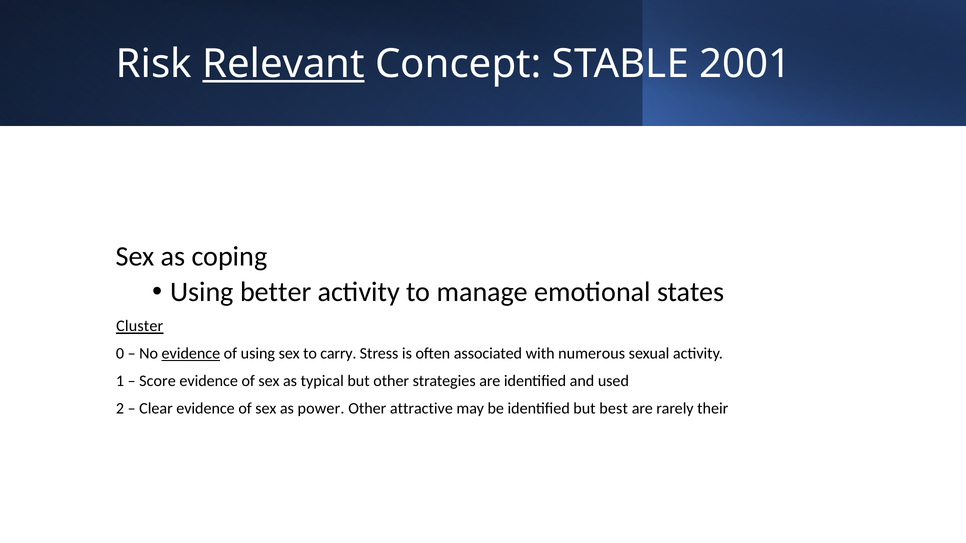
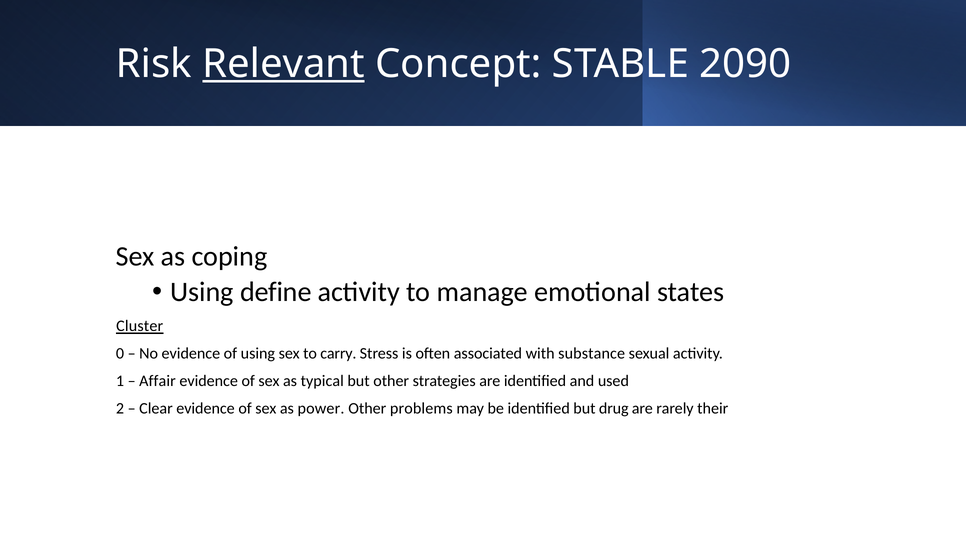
2001: 2001 -> 2090 (745, 64)
better: better -> define (276, 292)
evidence underline: present -> none (191, 354)
numerous: numerous -> substance (592, 354)
Score: Score -> Affair (157, 381)
attractive: attractive -> problems (421, 409)
best: best -> drug (614, 409)
